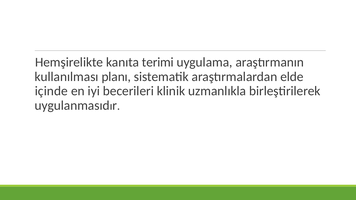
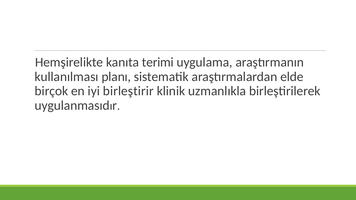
içinde: içinde -> birçok (51, 91)
becerileri: becerileri -> birleştirir (128, 91)
